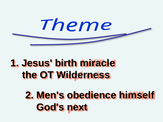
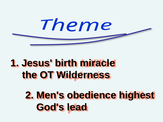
himself: himself -> highest (137, 95)
next: next -> lead (77, 107)
